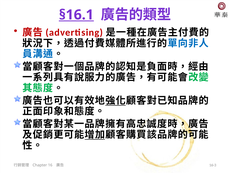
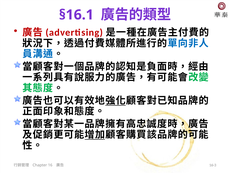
§16.1 underline: present -> none (76, 15)
